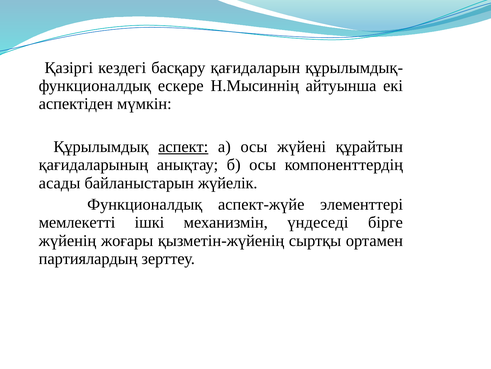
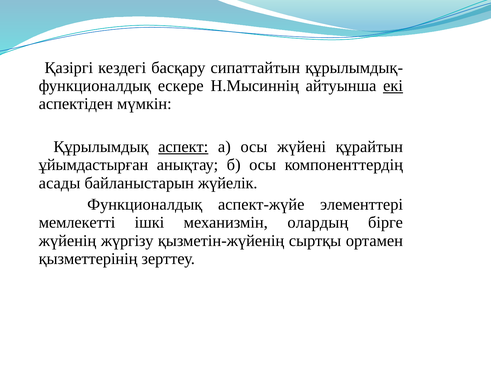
қағидаларын: қағидаларын -> сипаттайтын (255, 67)
екі underline: none -> present (393, 86)
қағидаларының: қағидаларының -> ұйымдастырған (93, 164)
үндеседі: үндеседі -> олардың (318, 222)
жоғары: жоғары -> жүргізу (127, 240)
партиялардың: партиялардың -> қызметтерінің (88, 258)
